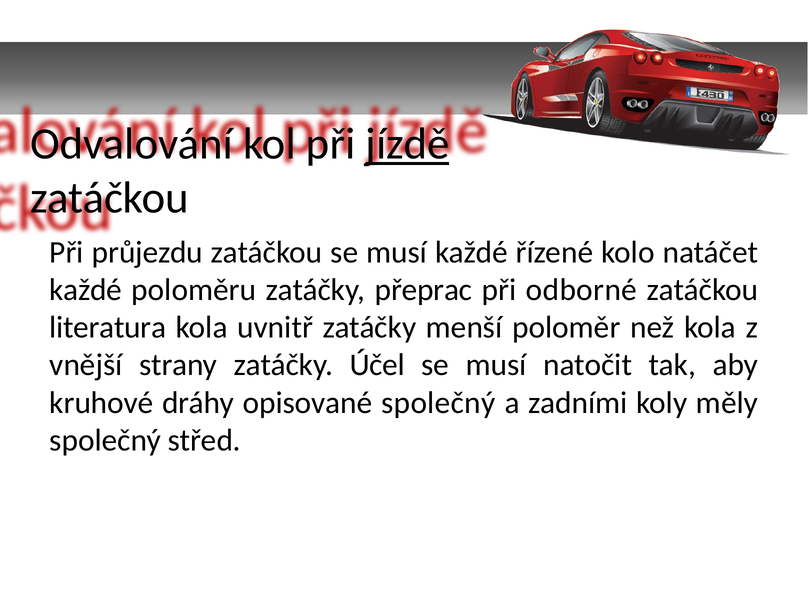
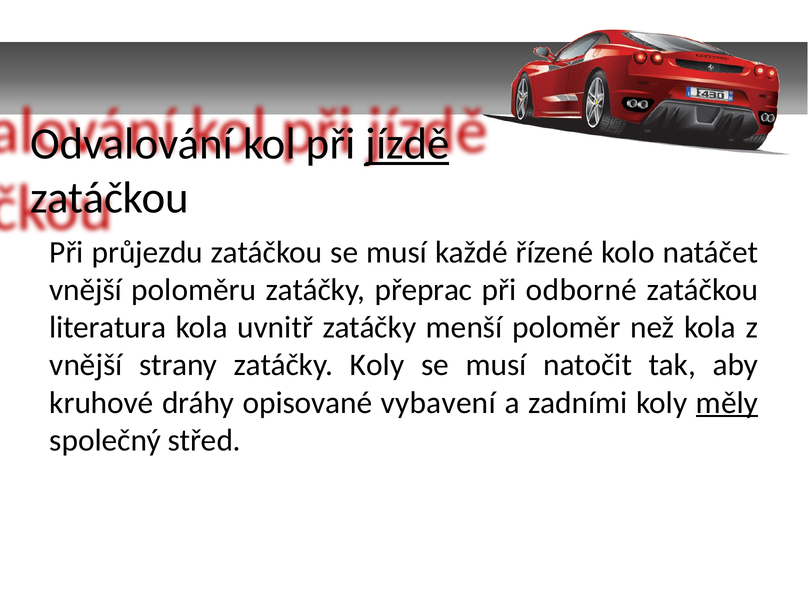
každé: každé -> vnější (86, 290)
zatáčky Účel: Účel -> Koly (377, 365)
opisované společný: společný -> vybavení (438, 403)
měly underline: none -> present (727, 403)
